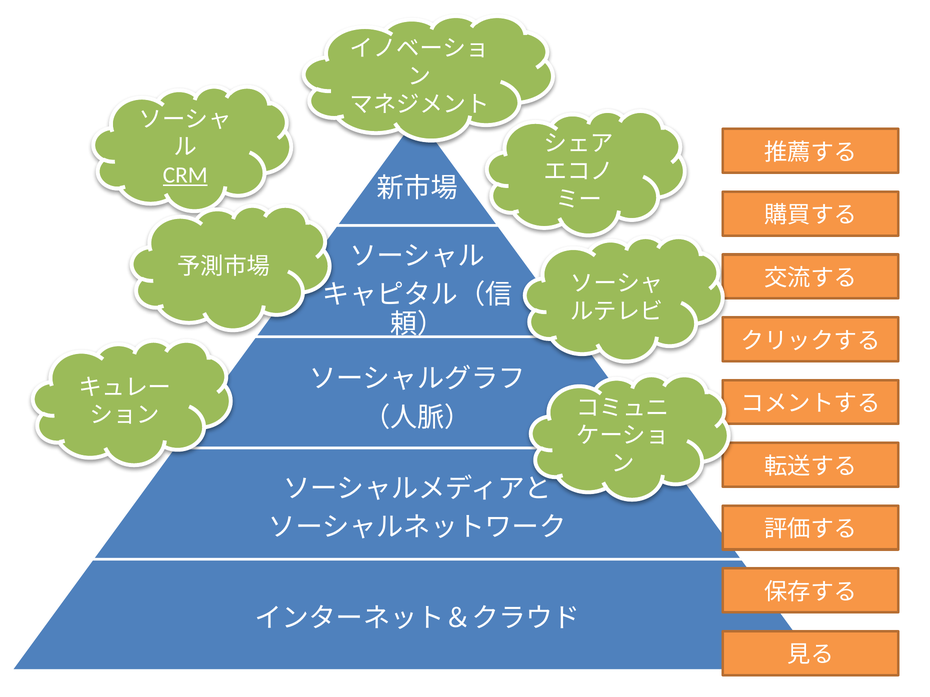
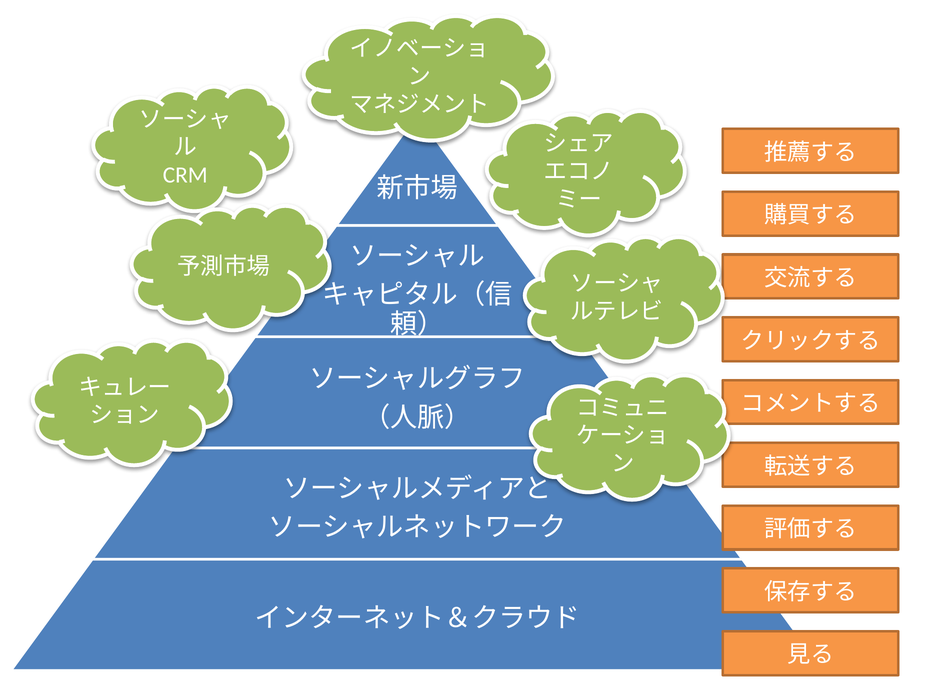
CRM underline: present -> none (185, 175)
